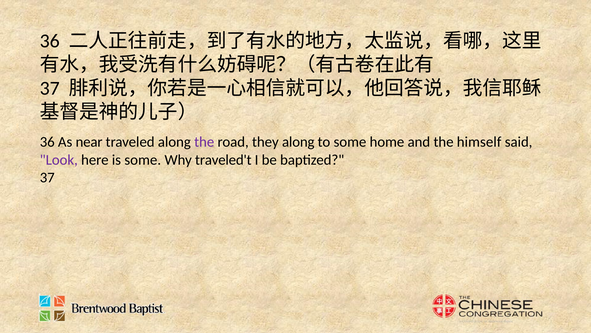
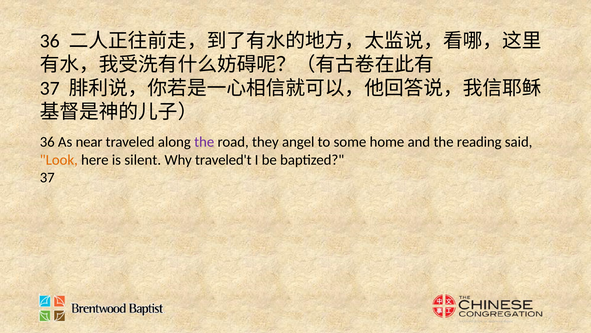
they along: along -> angel (298, 142)
himself: himself -> reading (479, 142)
Look colour: purple -> orange (59, 160)
is some: some -> silent (143, 160)
